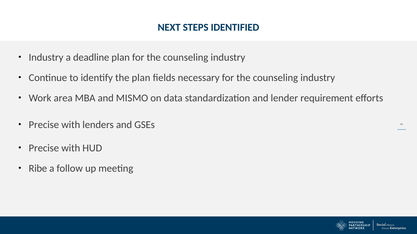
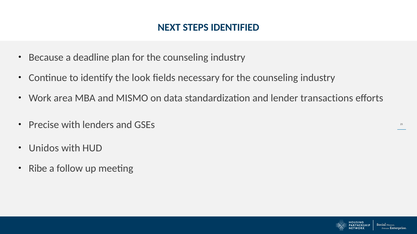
Industry: Industry -> Because (46, 58)
the plan: plan -> look (141, 78)
requirement: requirement -> transactions (327, 98)
Precise: Precise -> Unidos (44, 148)
